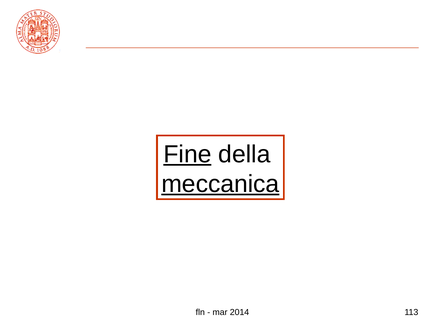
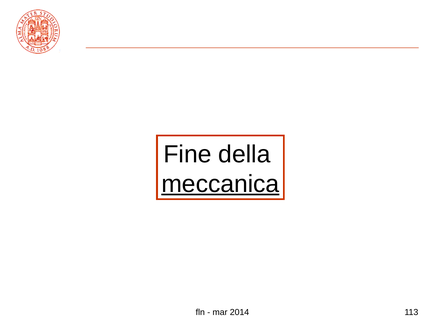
Fine underline: present -> none (187, 154)
